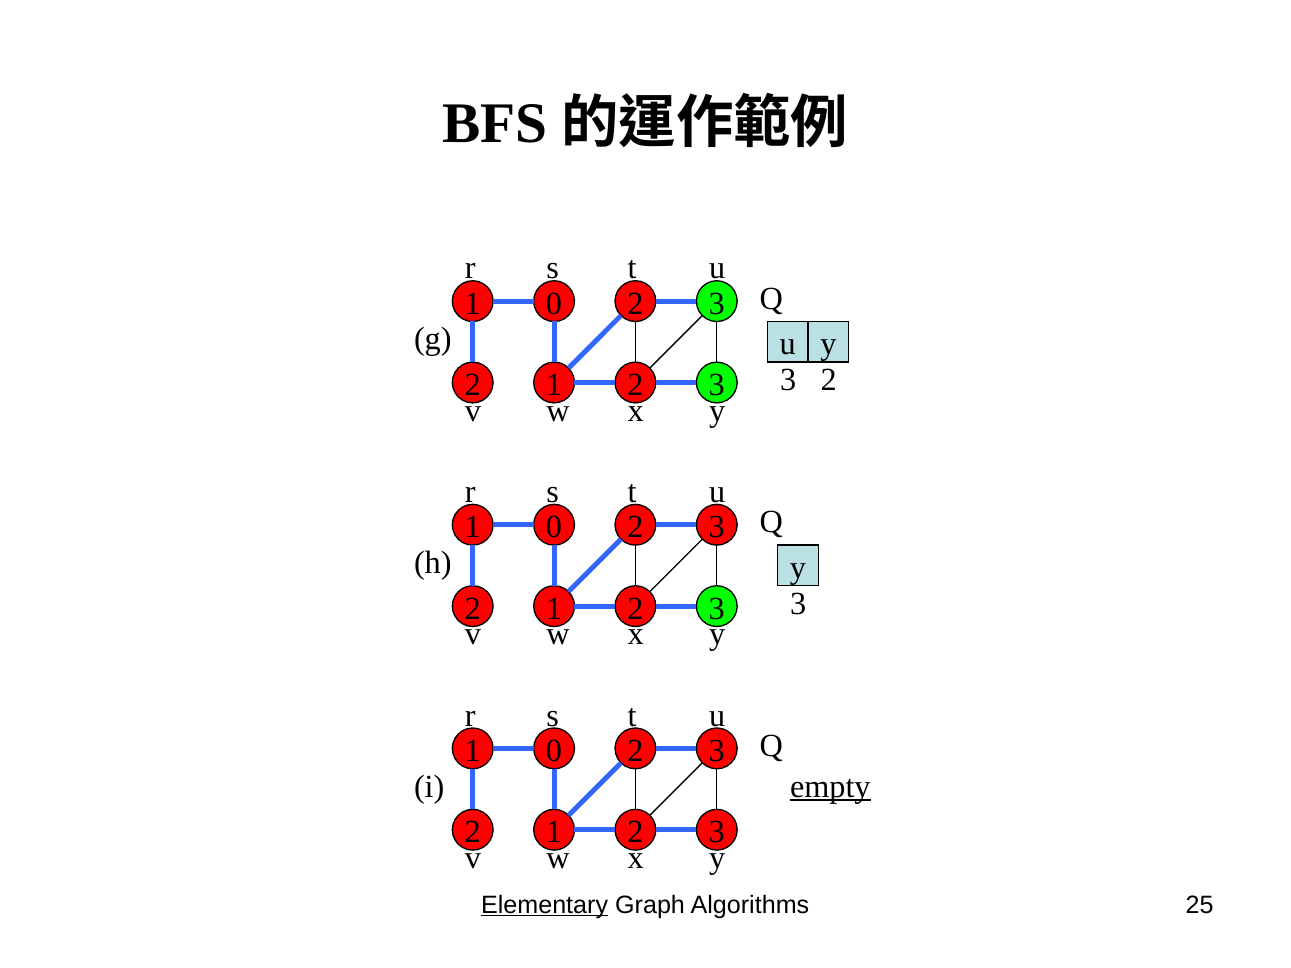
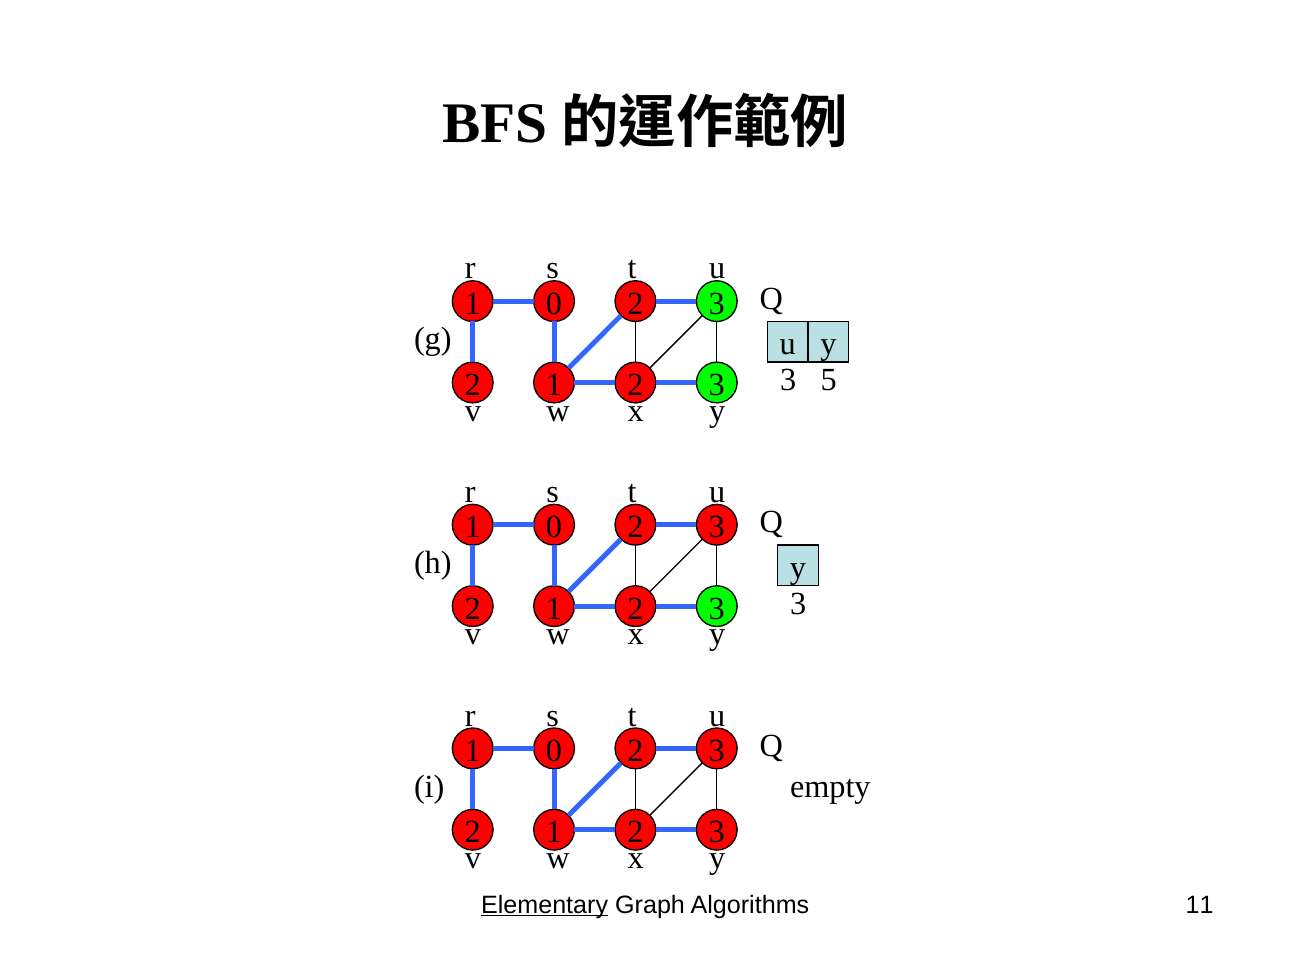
3 2: 2 -> 5 (829, 380)
empty underline: present -> none (830, 787)
25: 25 -> 11 (1200, 905)
